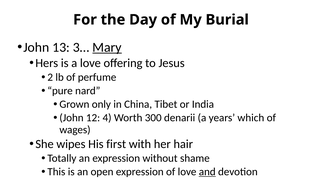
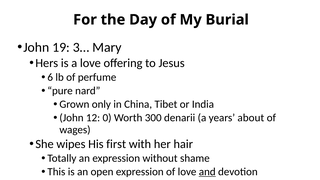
13: 13 -> 19 (61, 47)
Mary underline: present -> none (107, 47)
2: 2 -> 6 (50, 77)
4: 4 -> 0 (107, 118)
which: which -> about (251, 118)
